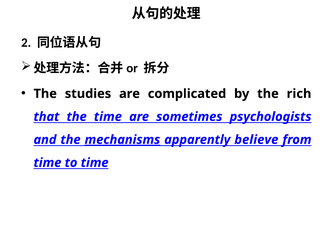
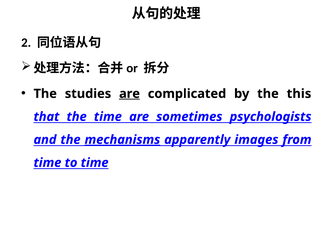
are underline: none -> present (130, 94)
rich: rich -> this (299, 94)
believe: believe -> images (256, 140)
